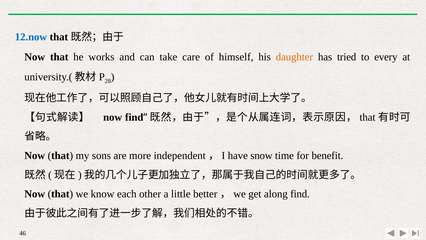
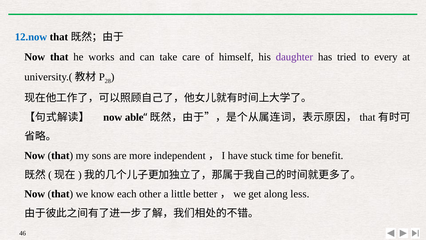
daughter colour: orange -> purple (294, 57)
now find: find -> able (134, 117)
snow: snow -> stuck (261, 155)
along find: find -> less (300, 194)
